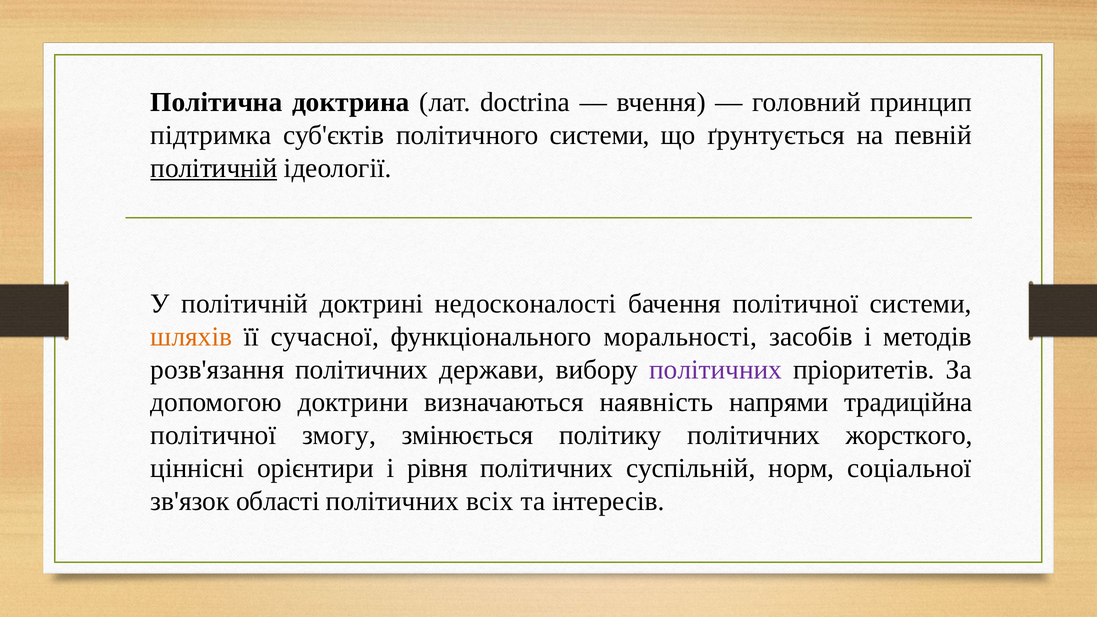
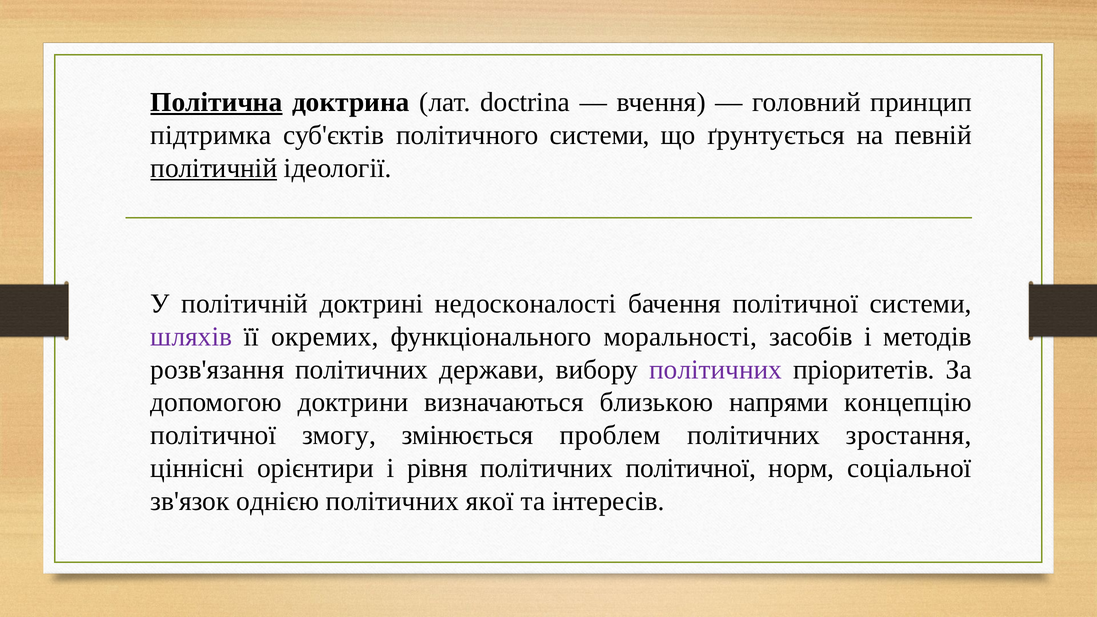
Політична underline: none -> present (216, 102)
шляхів colour: orange -> purple (191, 337)
сучасної: сучасної -> окремих (325, 337)
наявність: наявність -> близькою (656, 402)
традиційна: традиційна -> концепцію (908, 402)
політику: політику -> проблем (610, 435)
жорсткого: жорсткого -> зростання (909, 435)
політичних суспільній: суспільній -> політичної (691, 468)
області: області -> однією (278, 501)
всіх: всіх -> якої (490, 501)
